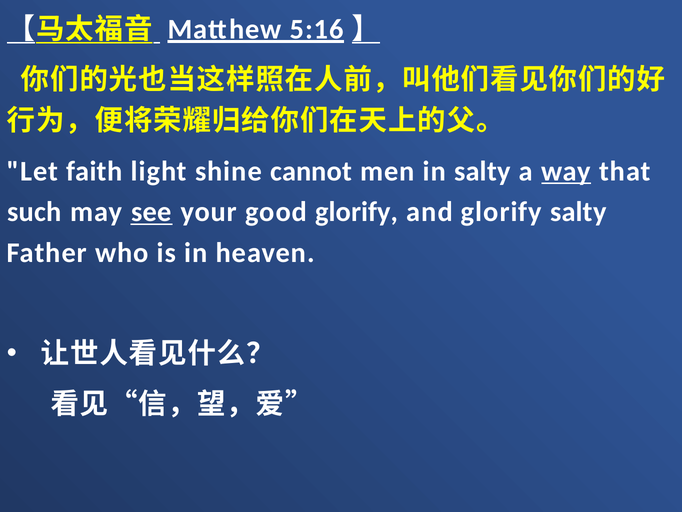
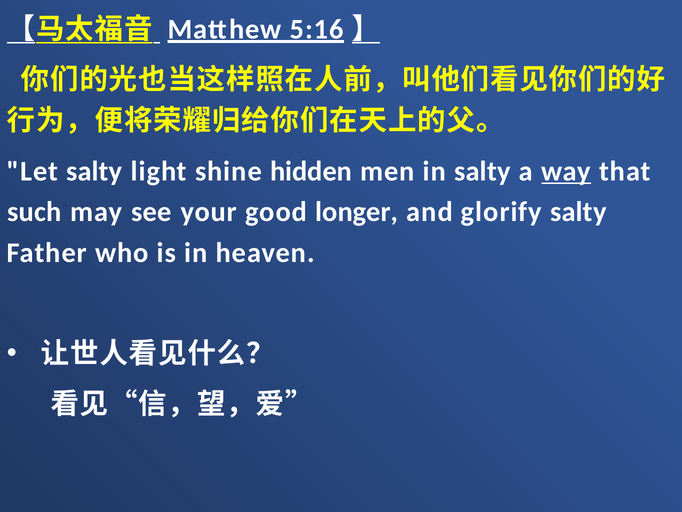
Let faith: faith -> salty (94, 171)
cannot: cannot -> hidden (311, 171)
see underline: present -> none (151, 212)
good glorify: glorify -> longer (357, 212)
